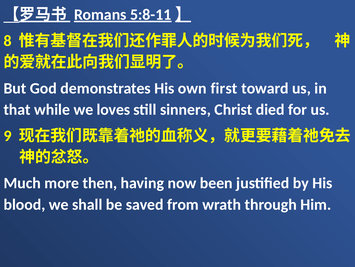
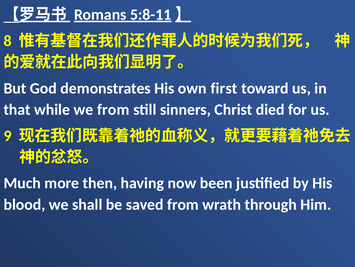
we loves: loves -> from (113, 109)
